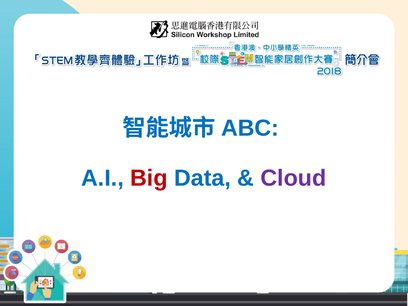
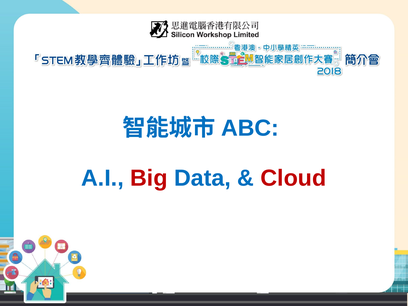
Cloud colour: purple -> red (293, 178)
